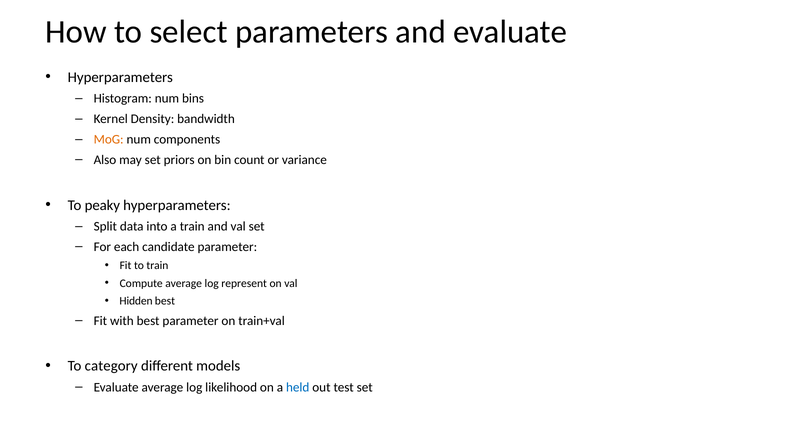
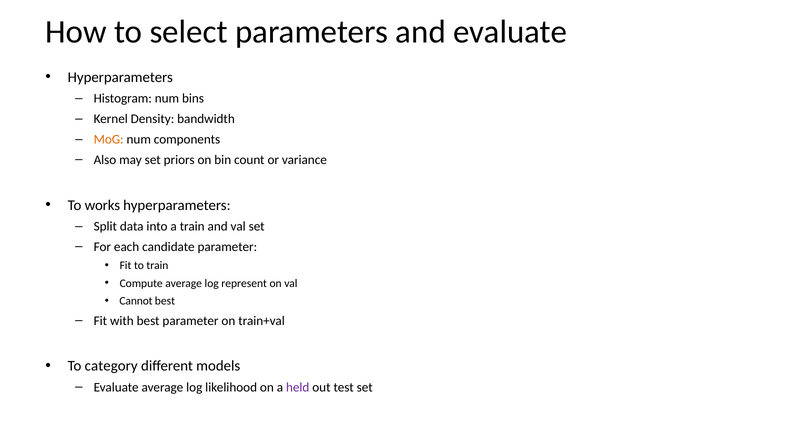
peaky: peaky -> works (102, 205)
Hidden: Hidden -> Cannot (136, 301)
held colour: blue -> purple (298, 387)
